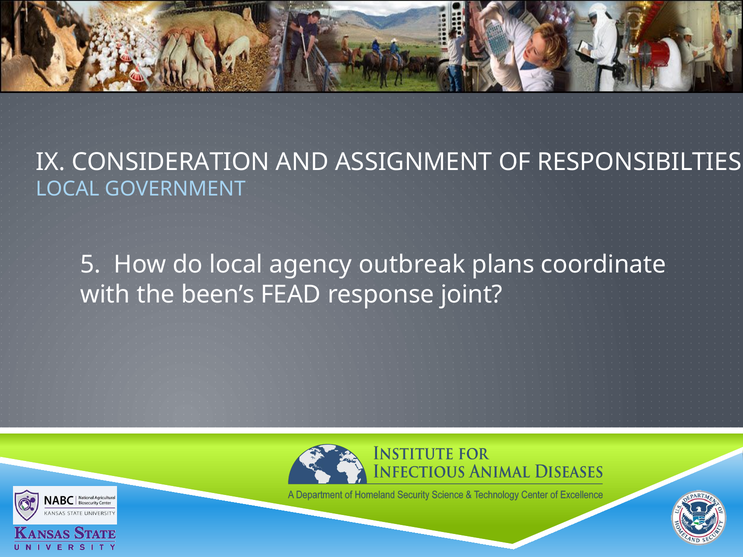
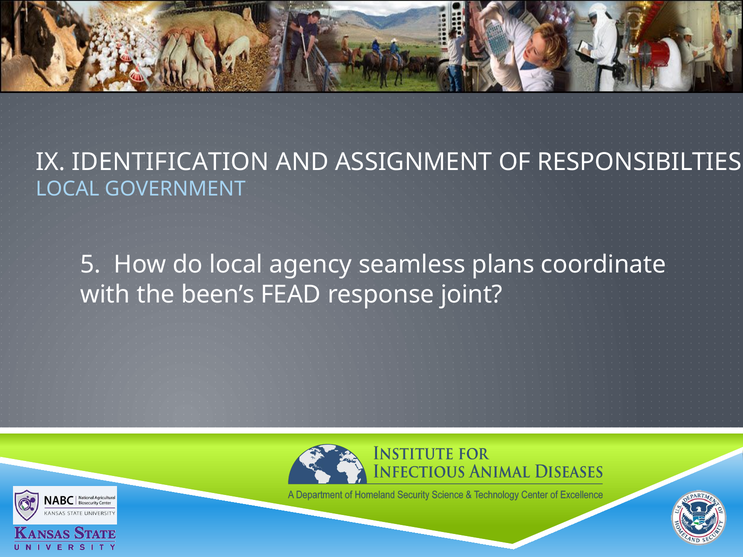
CONSIDERATION: CONSIDERATION -> IDENTIFICATION (170, 162)
outbreak: outbreak -> seamless (412, 265)
